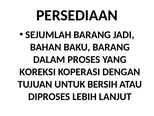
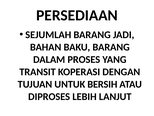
KOREKSI: KOREKSI -> TRANSIT (38, 72)
